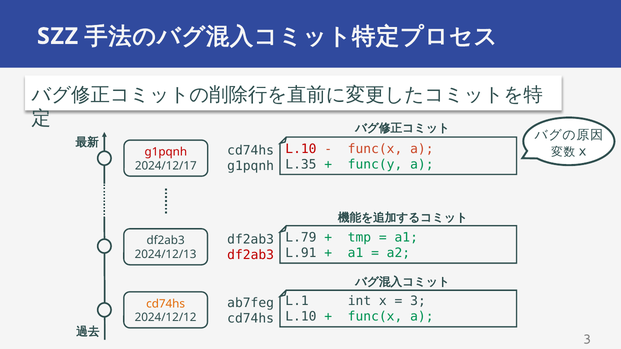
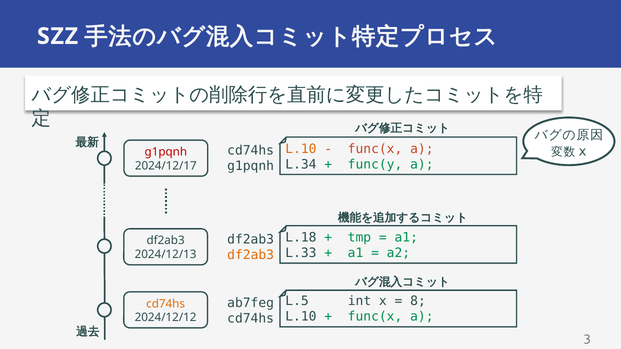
L.10 colour: red -> orange (301, 149)
L.35: L.35 -> L.34 (301, 164)
L.79: L.79 -> L.18 (301, 238)
L.91: L.91 -> L.33 (301, 253)
df2ab3 colour: red -> orange (251, 255)
L.1: L.1 -> L.5 (297, 301)
3: 3 -> 8 (418, 301)
